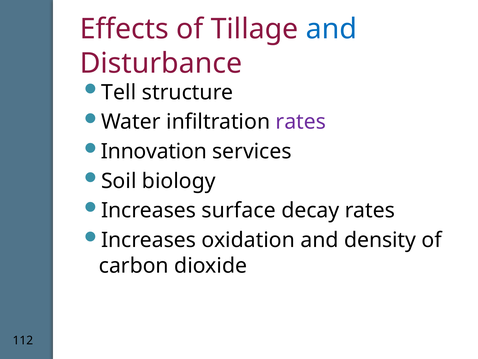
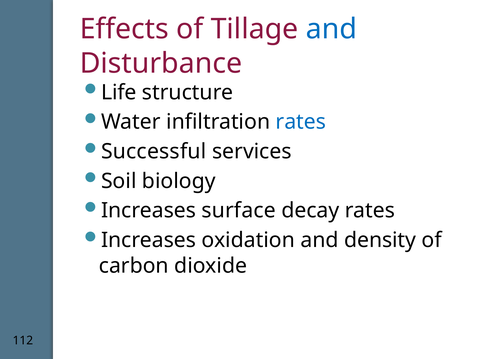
Tell: Tell -> Life (119, 92)
rates colour: purple -> blue (301, 122)
Innovation: Innovation -> Successful (154, 151)
